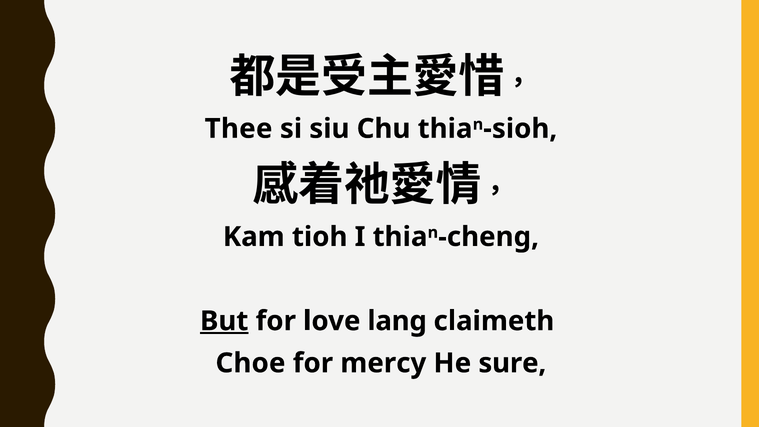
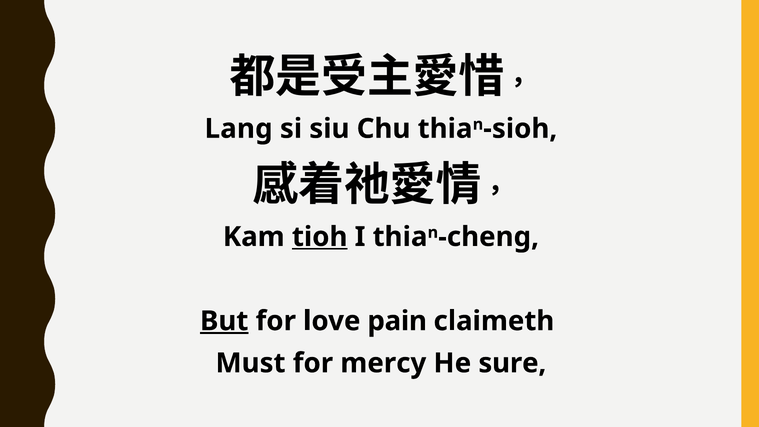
Thee: Thee -> Lang (239, 129)
tioh underline: none -> present (320, 237)
lang: lang -> pain (397, 321)
Choe: Choe -> Must (251, 363)
